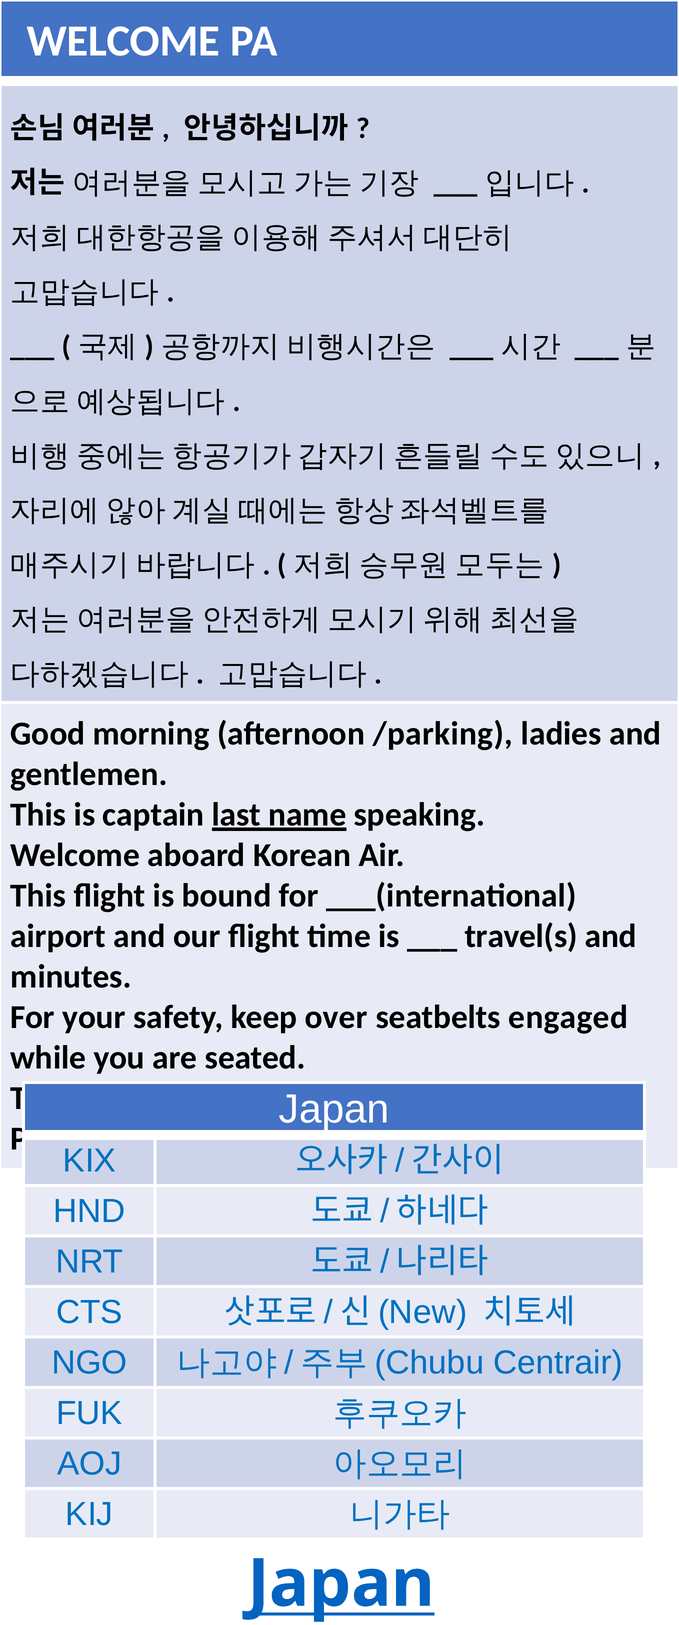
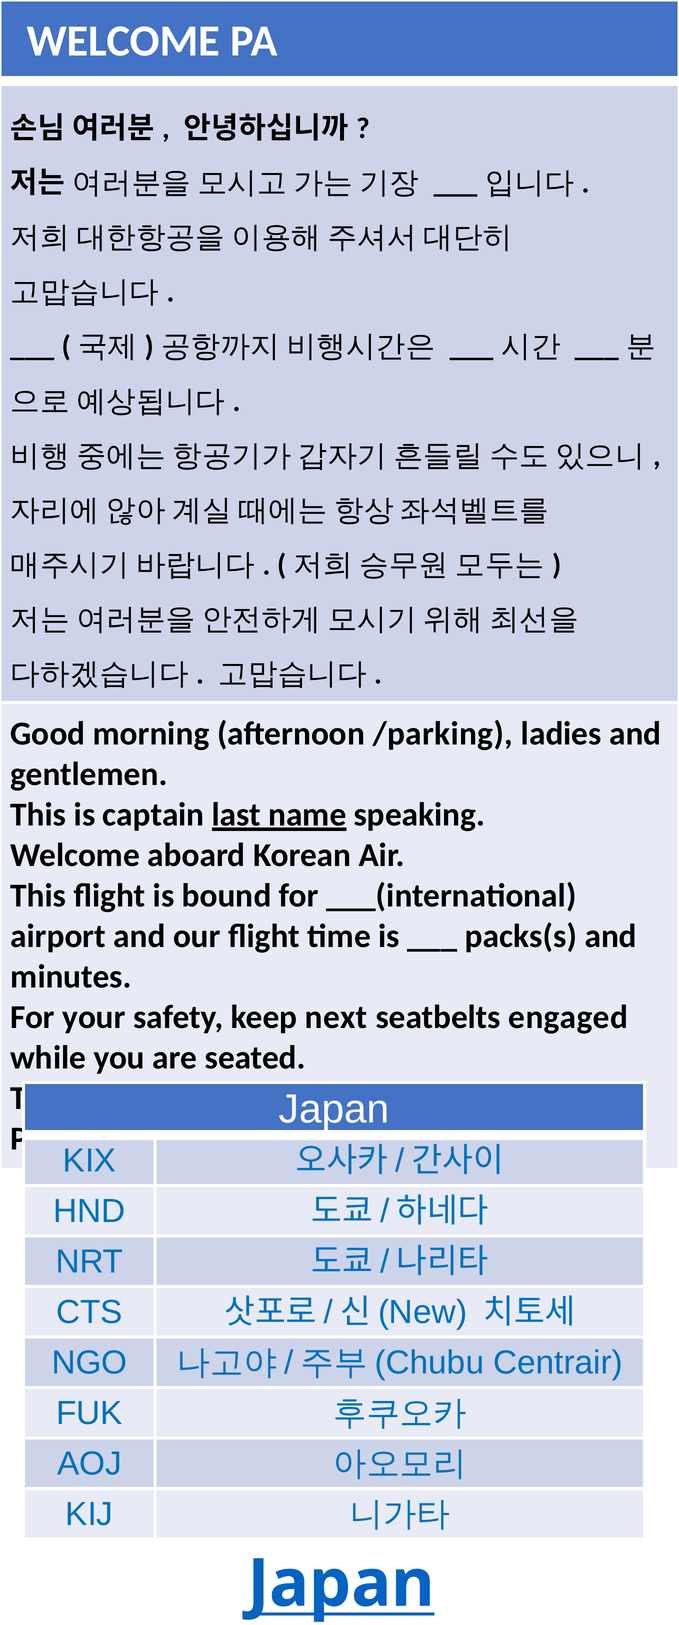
travel(s: travel(s -> packs(s (521, 936)
over: over -> next (336, 1017)
